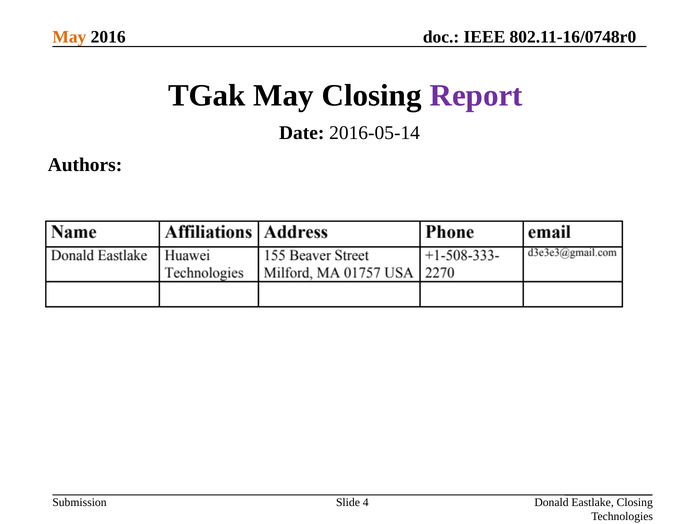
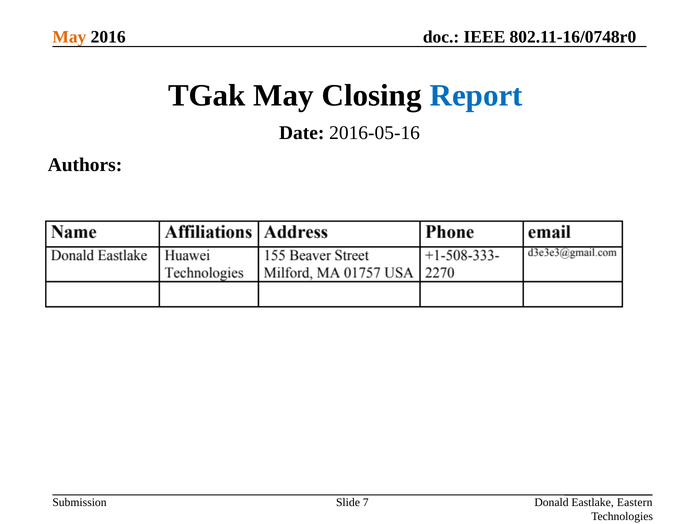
Report colour: purple -> blue (476, 95)
2016-05-14: 2016-05-14 -> 2016-05-16 (375, 133)
Eastlake Closing: Closing -> Eastern (635, 503)
4: 4 -> 7 (366, 503)
